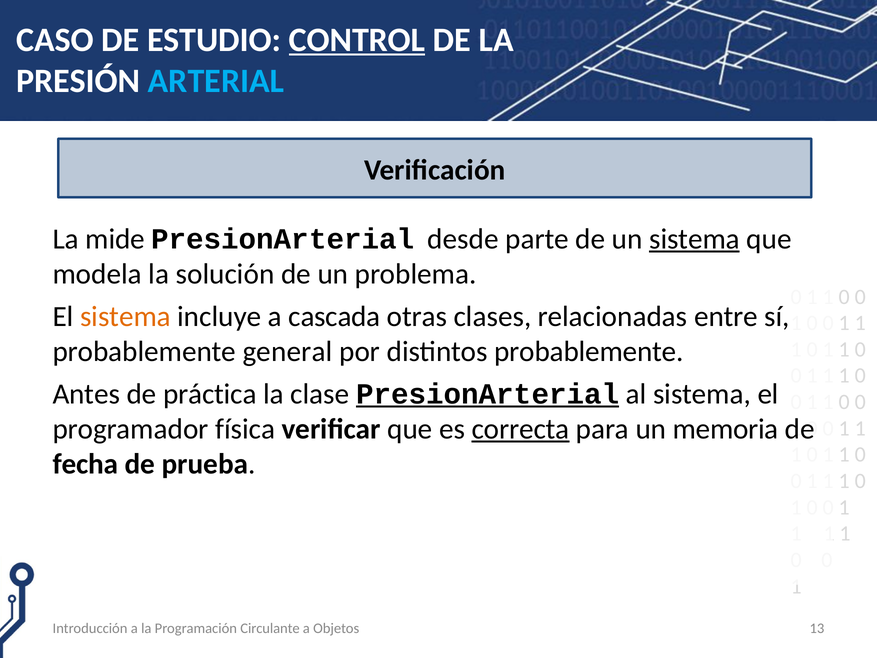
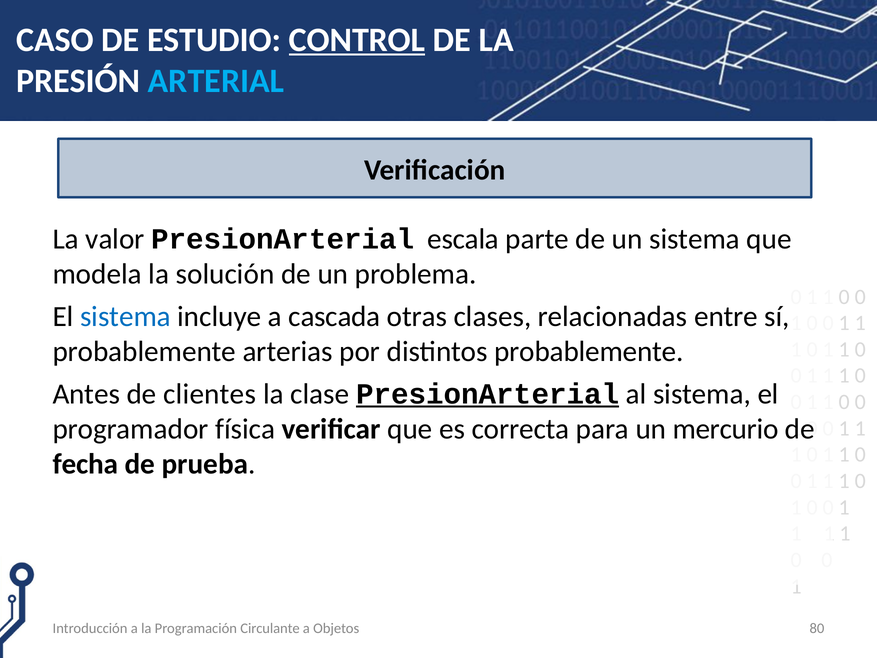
mide: mide -> valor (115, 239)
desde: desde -> escala (463, 239)
sistema underline: present -> none (695, 239)
sistema colour: orange -> blue (125, 316)
general: general -> arterias (288, 351)
práctica: práctica -> clientes (210, 394)
correcta underline: present -> none (521, 429)
memoria: memoria -> mercurio (726, 429)
13: 13 -> 80 (817, 628)
